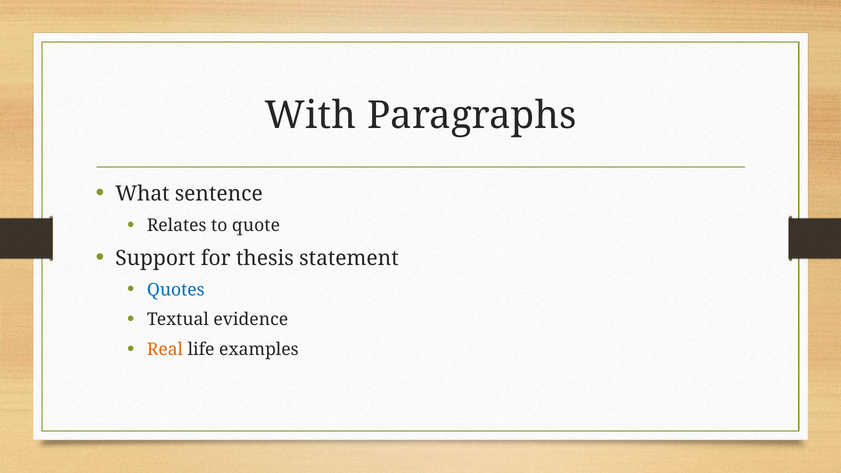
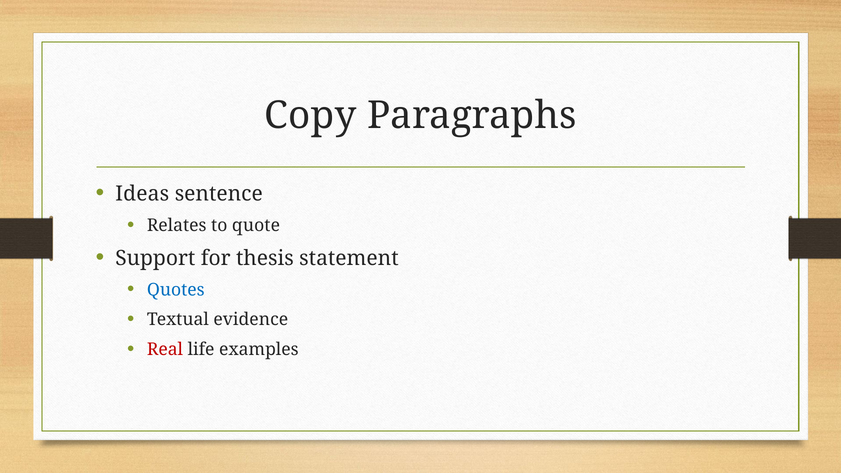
With: With -> Copy (310, 115)
What: What -> Ideas (142, 194)
Real colour: orange -> red (165, 349)
